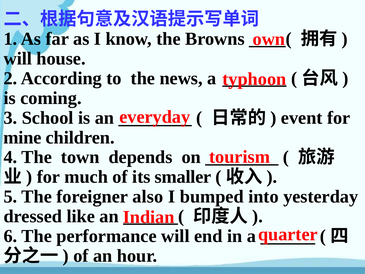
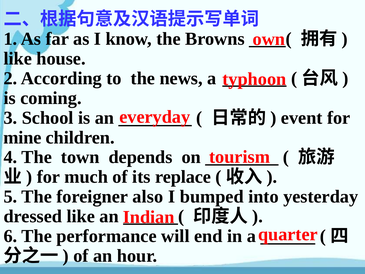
will: will -> like (18, 58)
smaller: smaller -> replace (183, 177)
